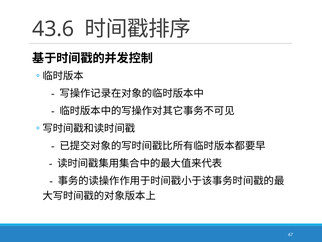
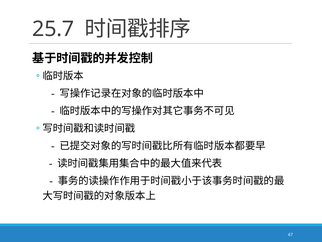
43.6: 43.6 -> 25.7 (53, 29)
